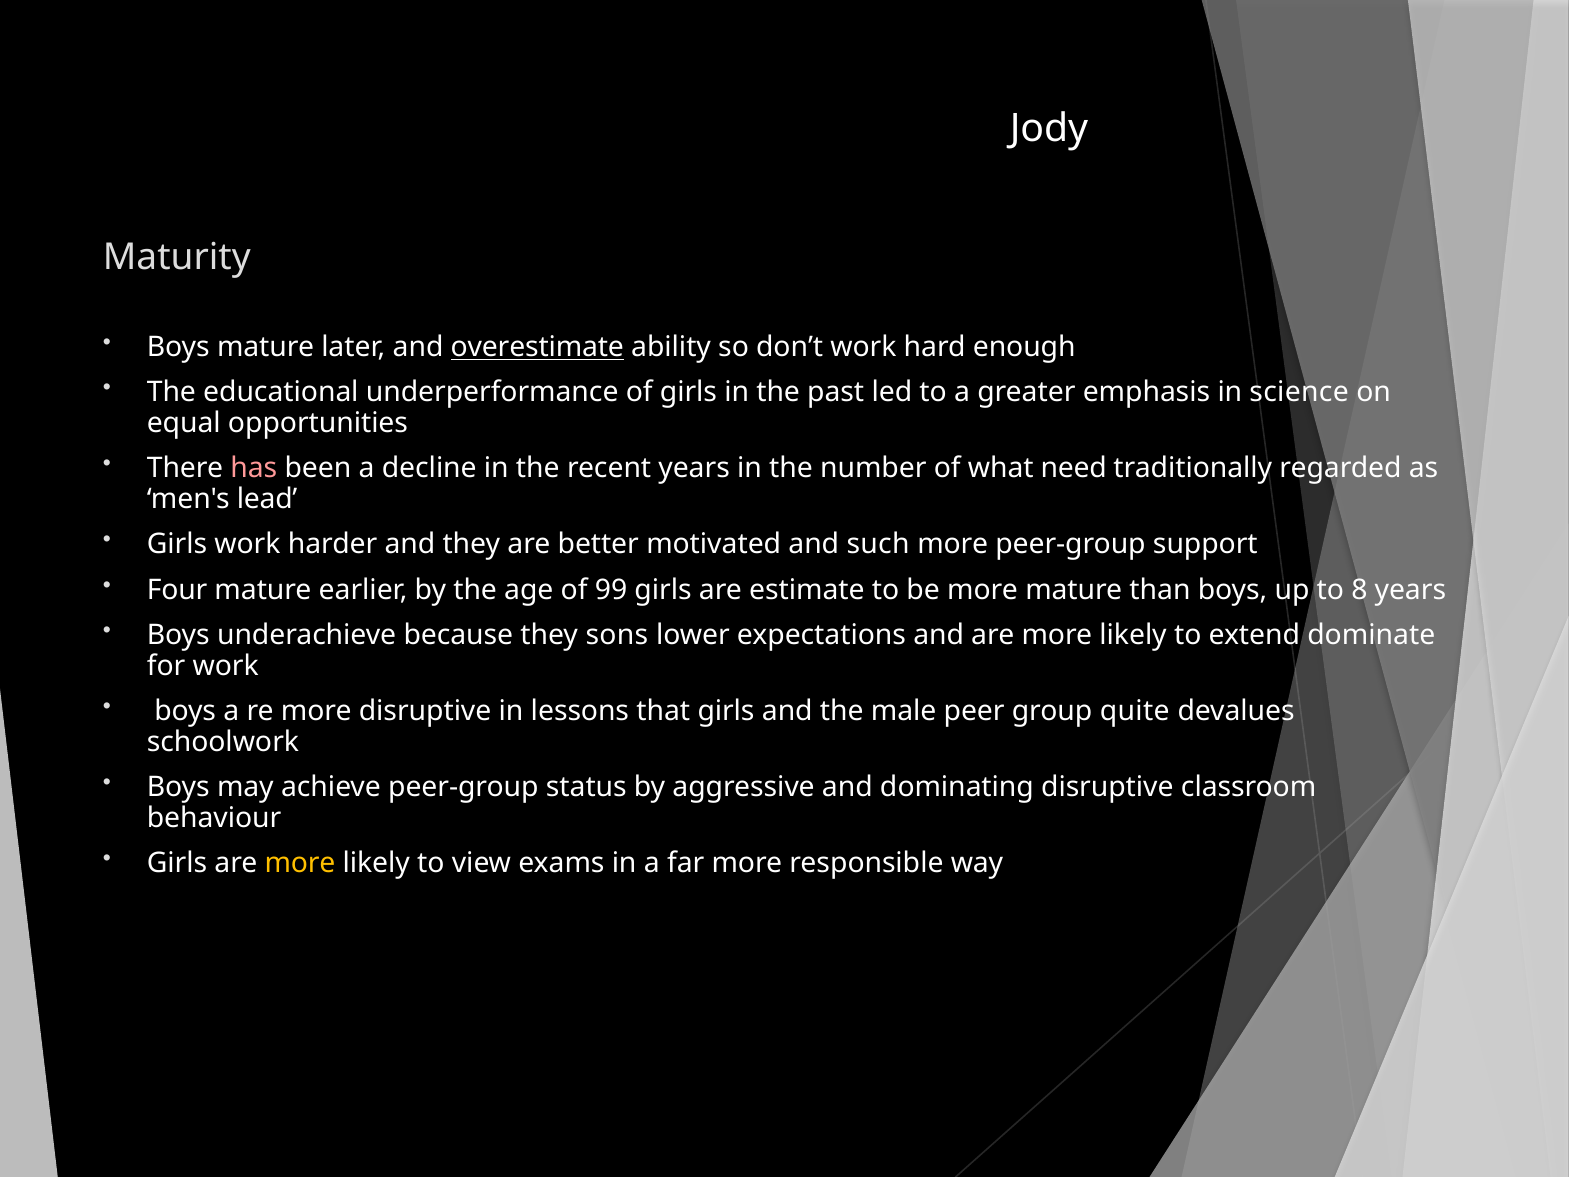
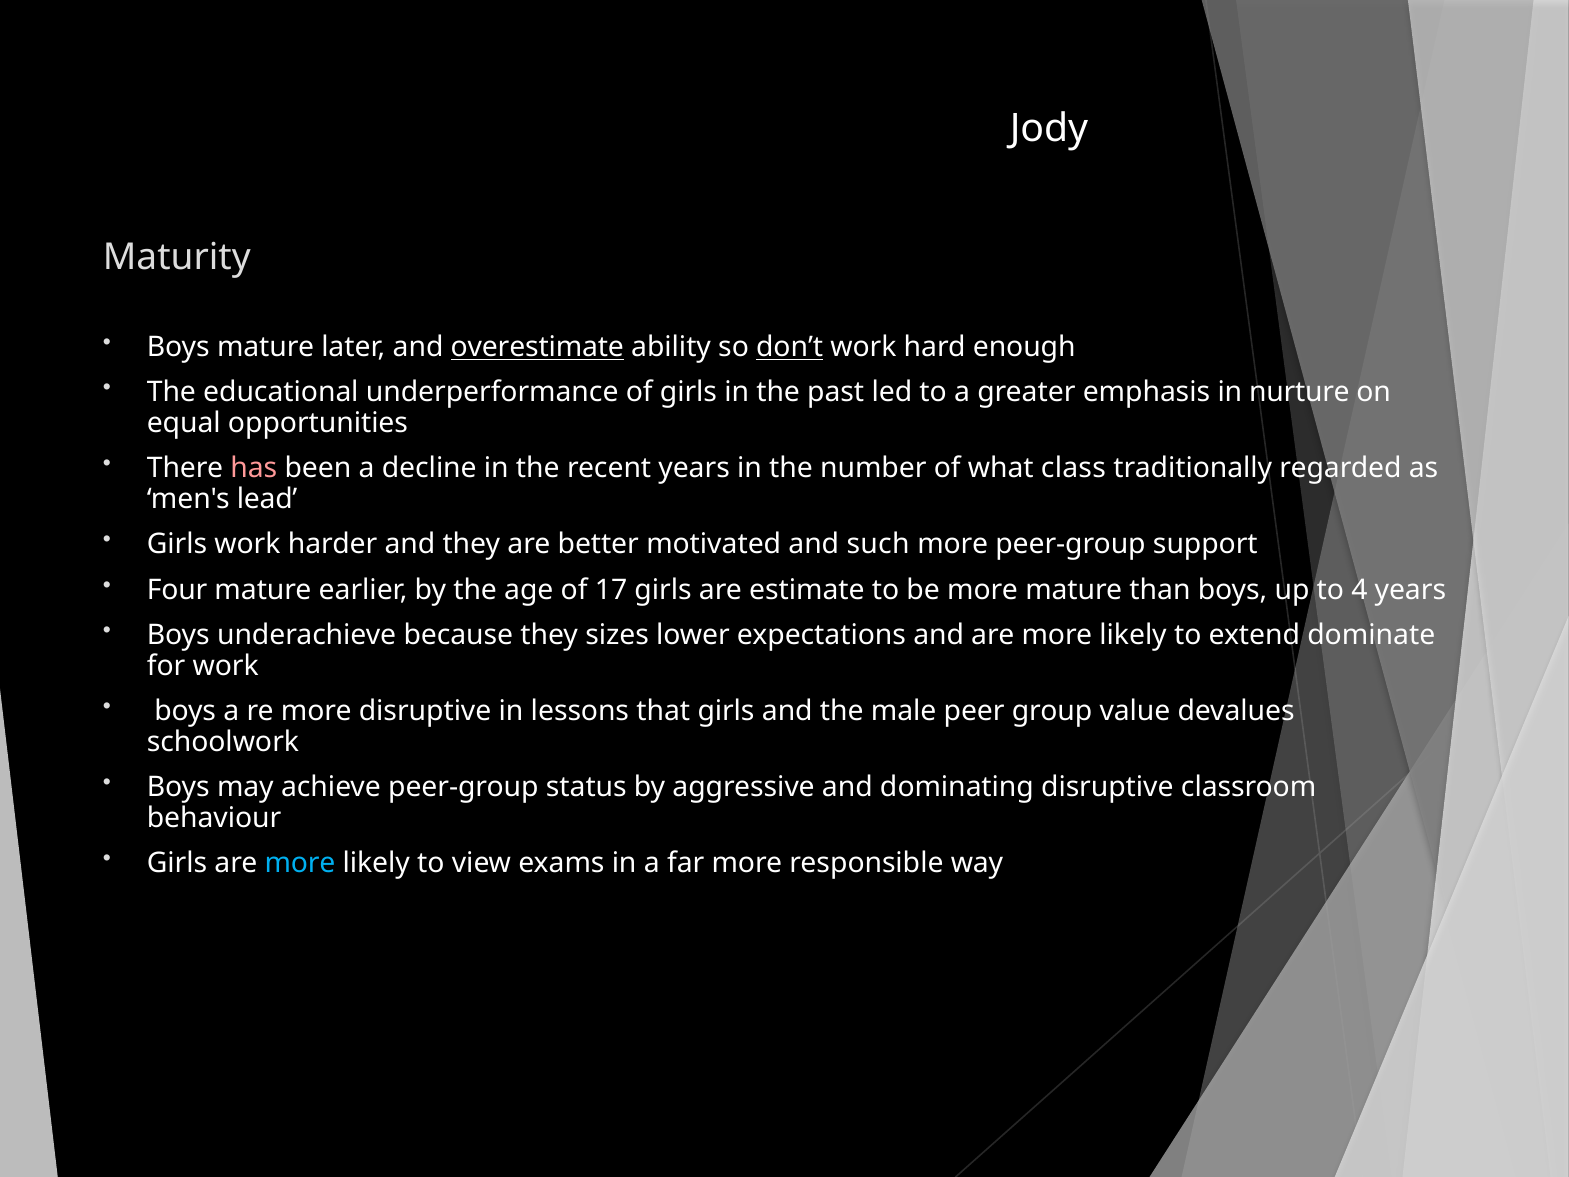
don’t underline: none -> present (790, 347)
science: science -> nurture (1299, 392)
need: need -> class (1073, 468)
99: 99 -> 17 (611, 590)
8: 8 -> 4 (1359, 590)
sons: sons -> sizes (617, 635)
quite: quite -> value (1135, 711)
more colour: yellow -> light blue (300, 863)
